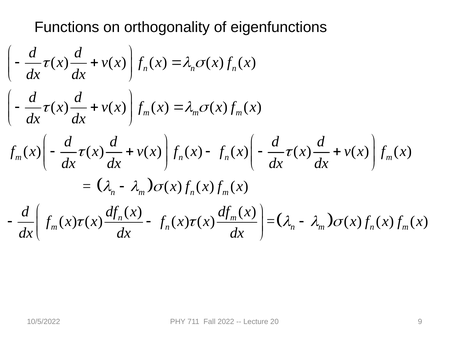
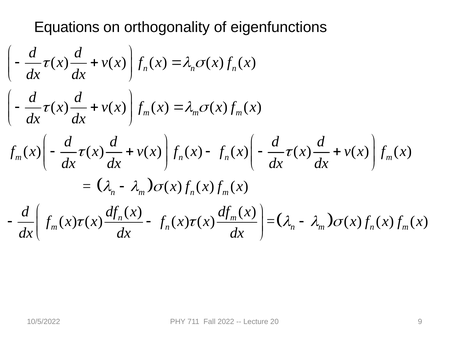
Functions: Functions -> Equations (67, 27)
